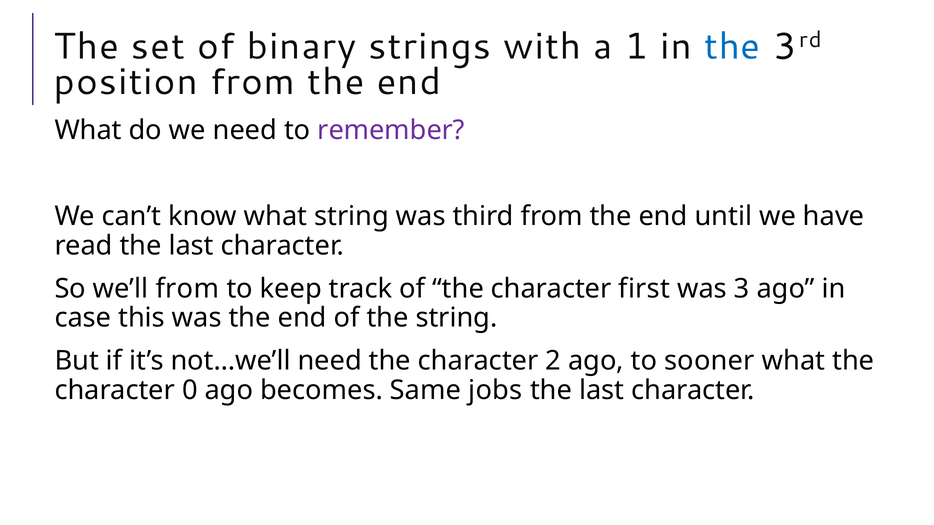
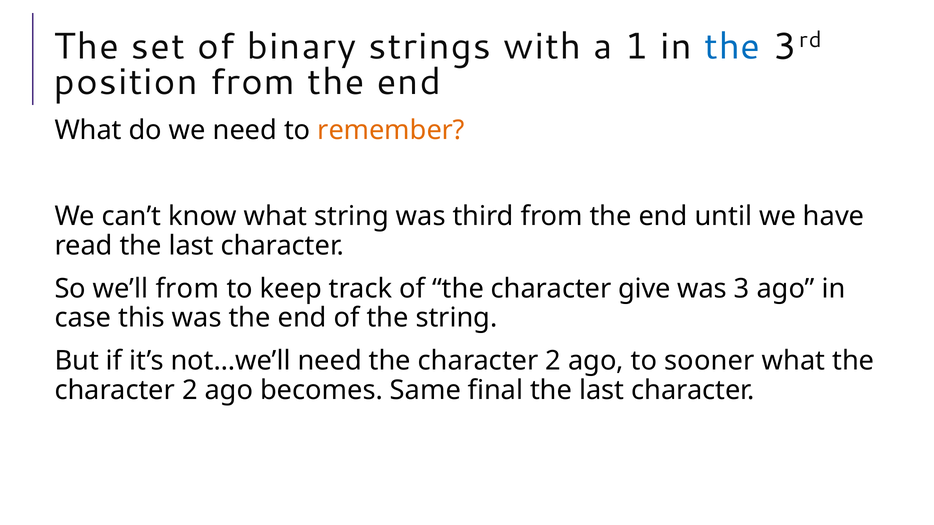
remember colour: purple -> orange (391, 130)
first: first -> give (644, 289)
0: 0 -> 2 (190, 391)
jobs: jobs -> final (495, 391)
